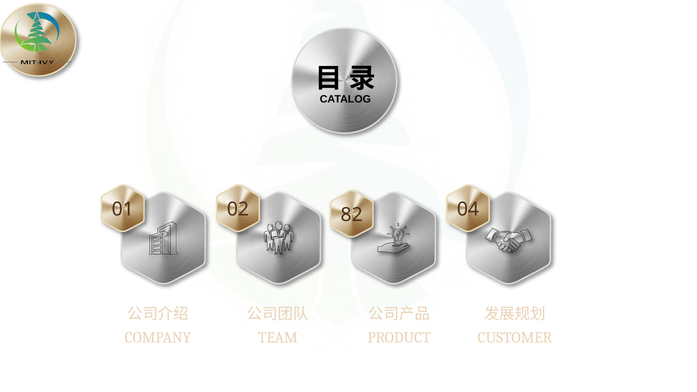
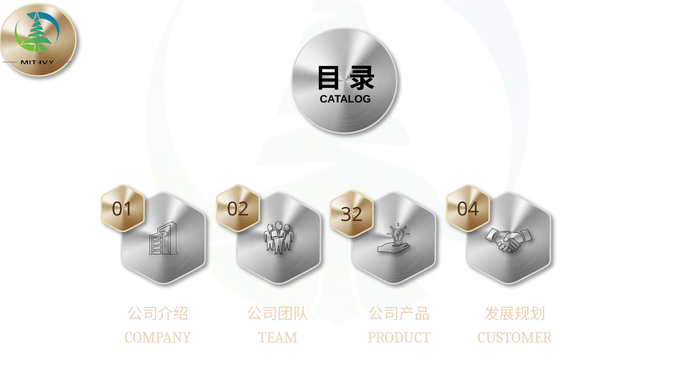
82: 82 -> 32 (352, 215)
